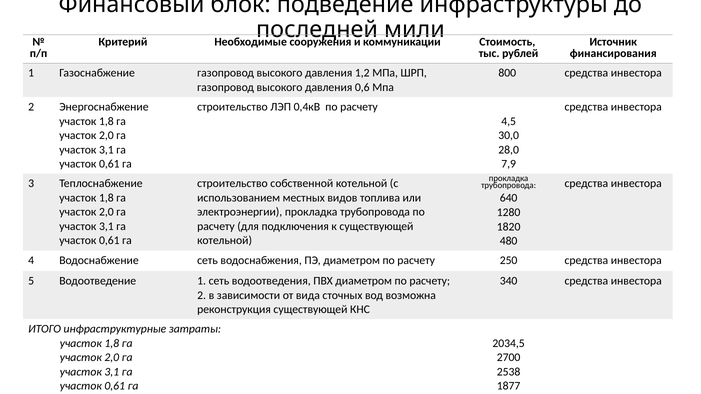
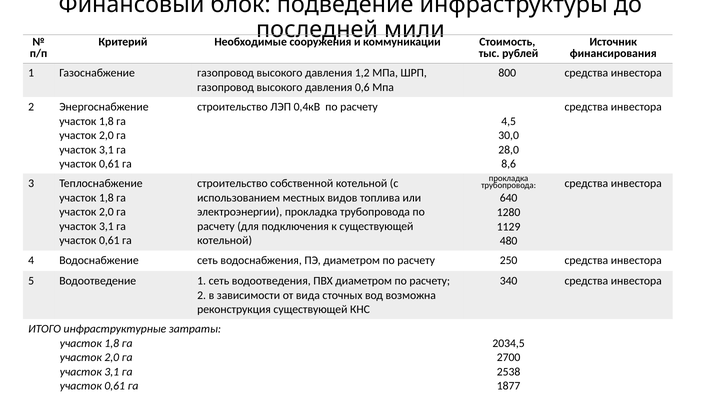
7,9: 7,9 -> 8,6 (509, 164)
1820: 1820 -> 1129 (509, 227)
